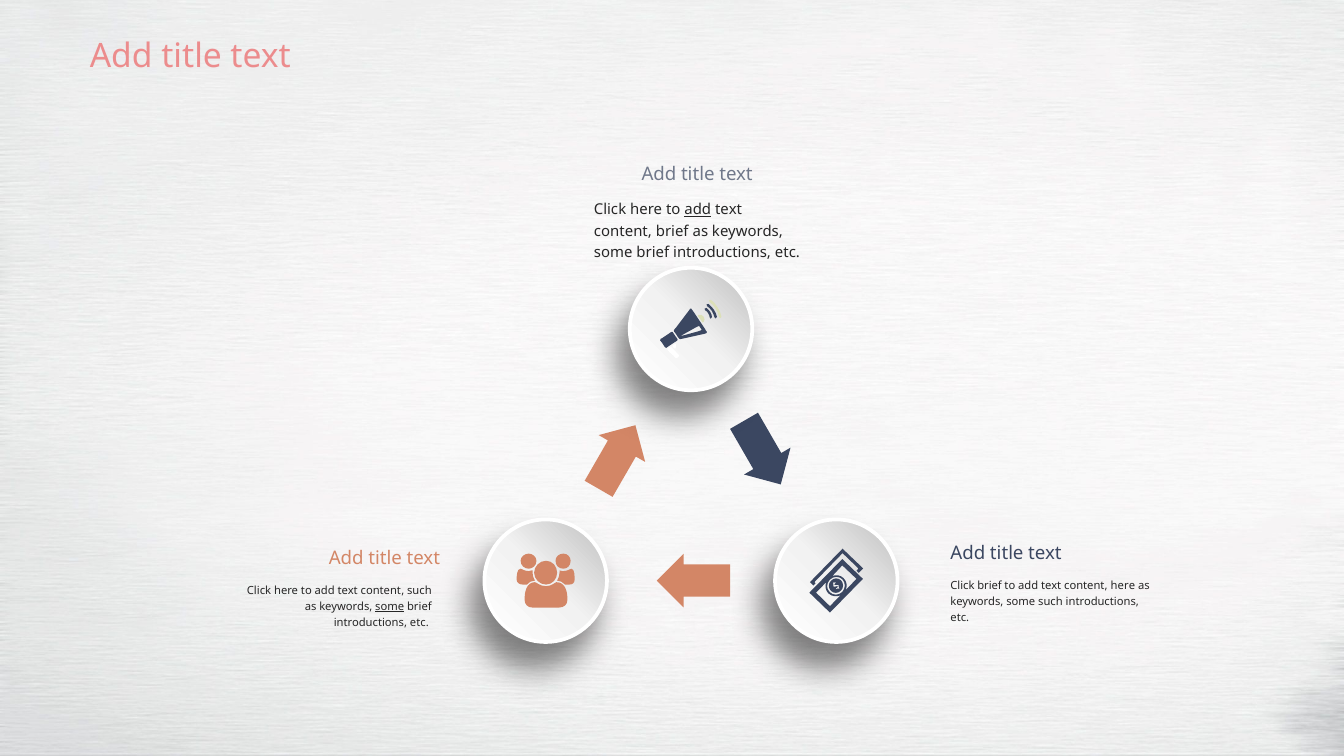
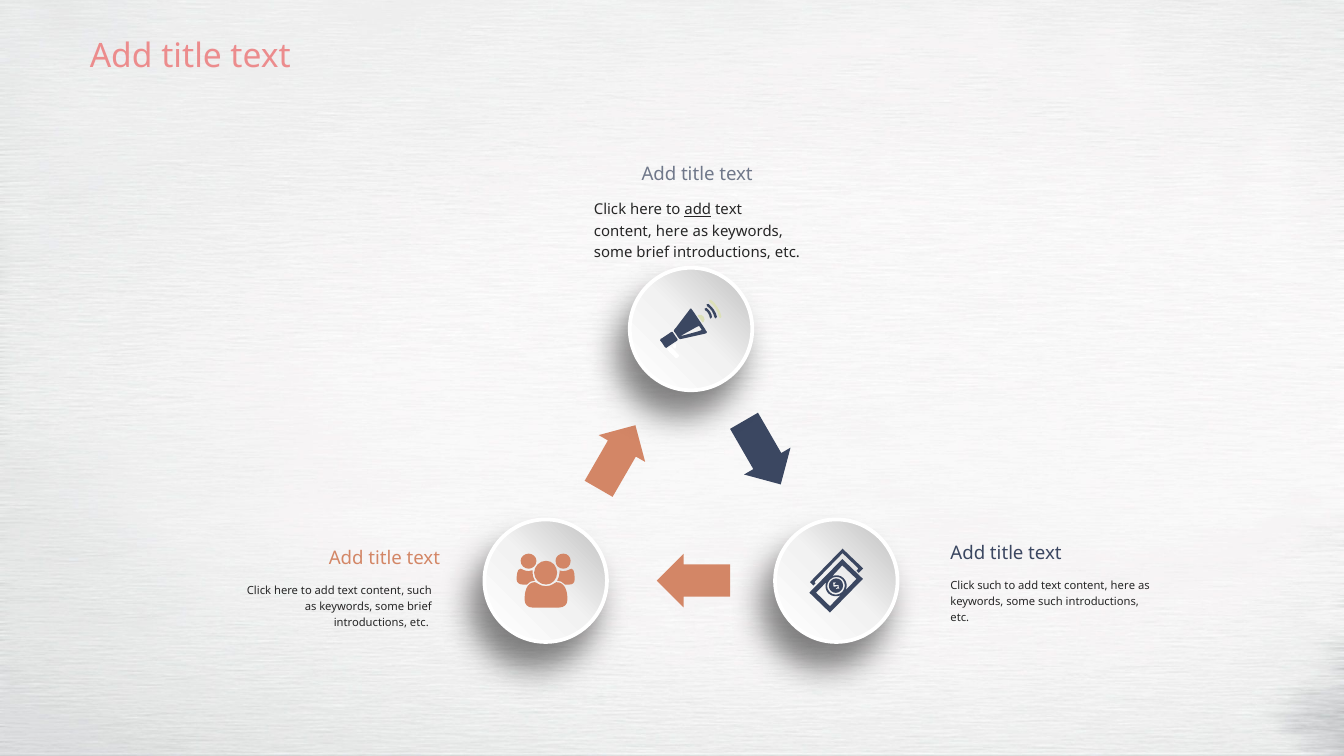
brief: brief -> here (672, 231)
Click brief: brief -> such (990, 585)
some underline: present -> none (390, 606)
